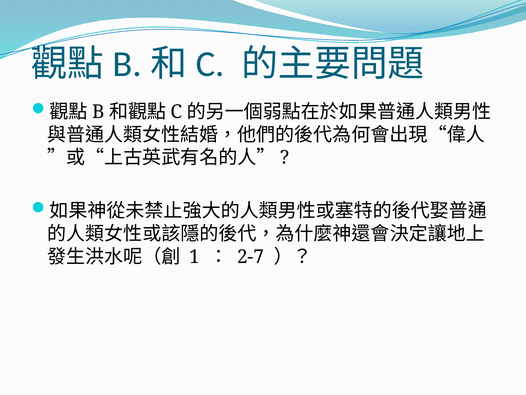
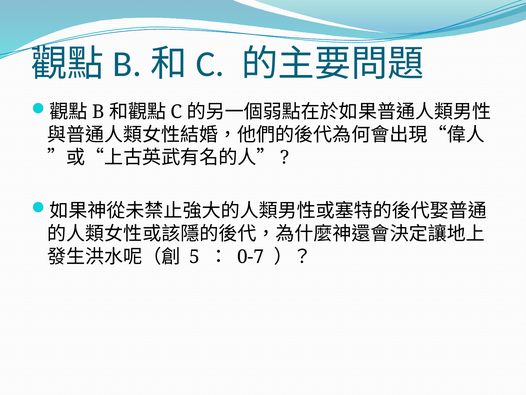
1: 1 -> 5 (195, 256)
2-7: 2-7 -> 0-7 (251, 256)
